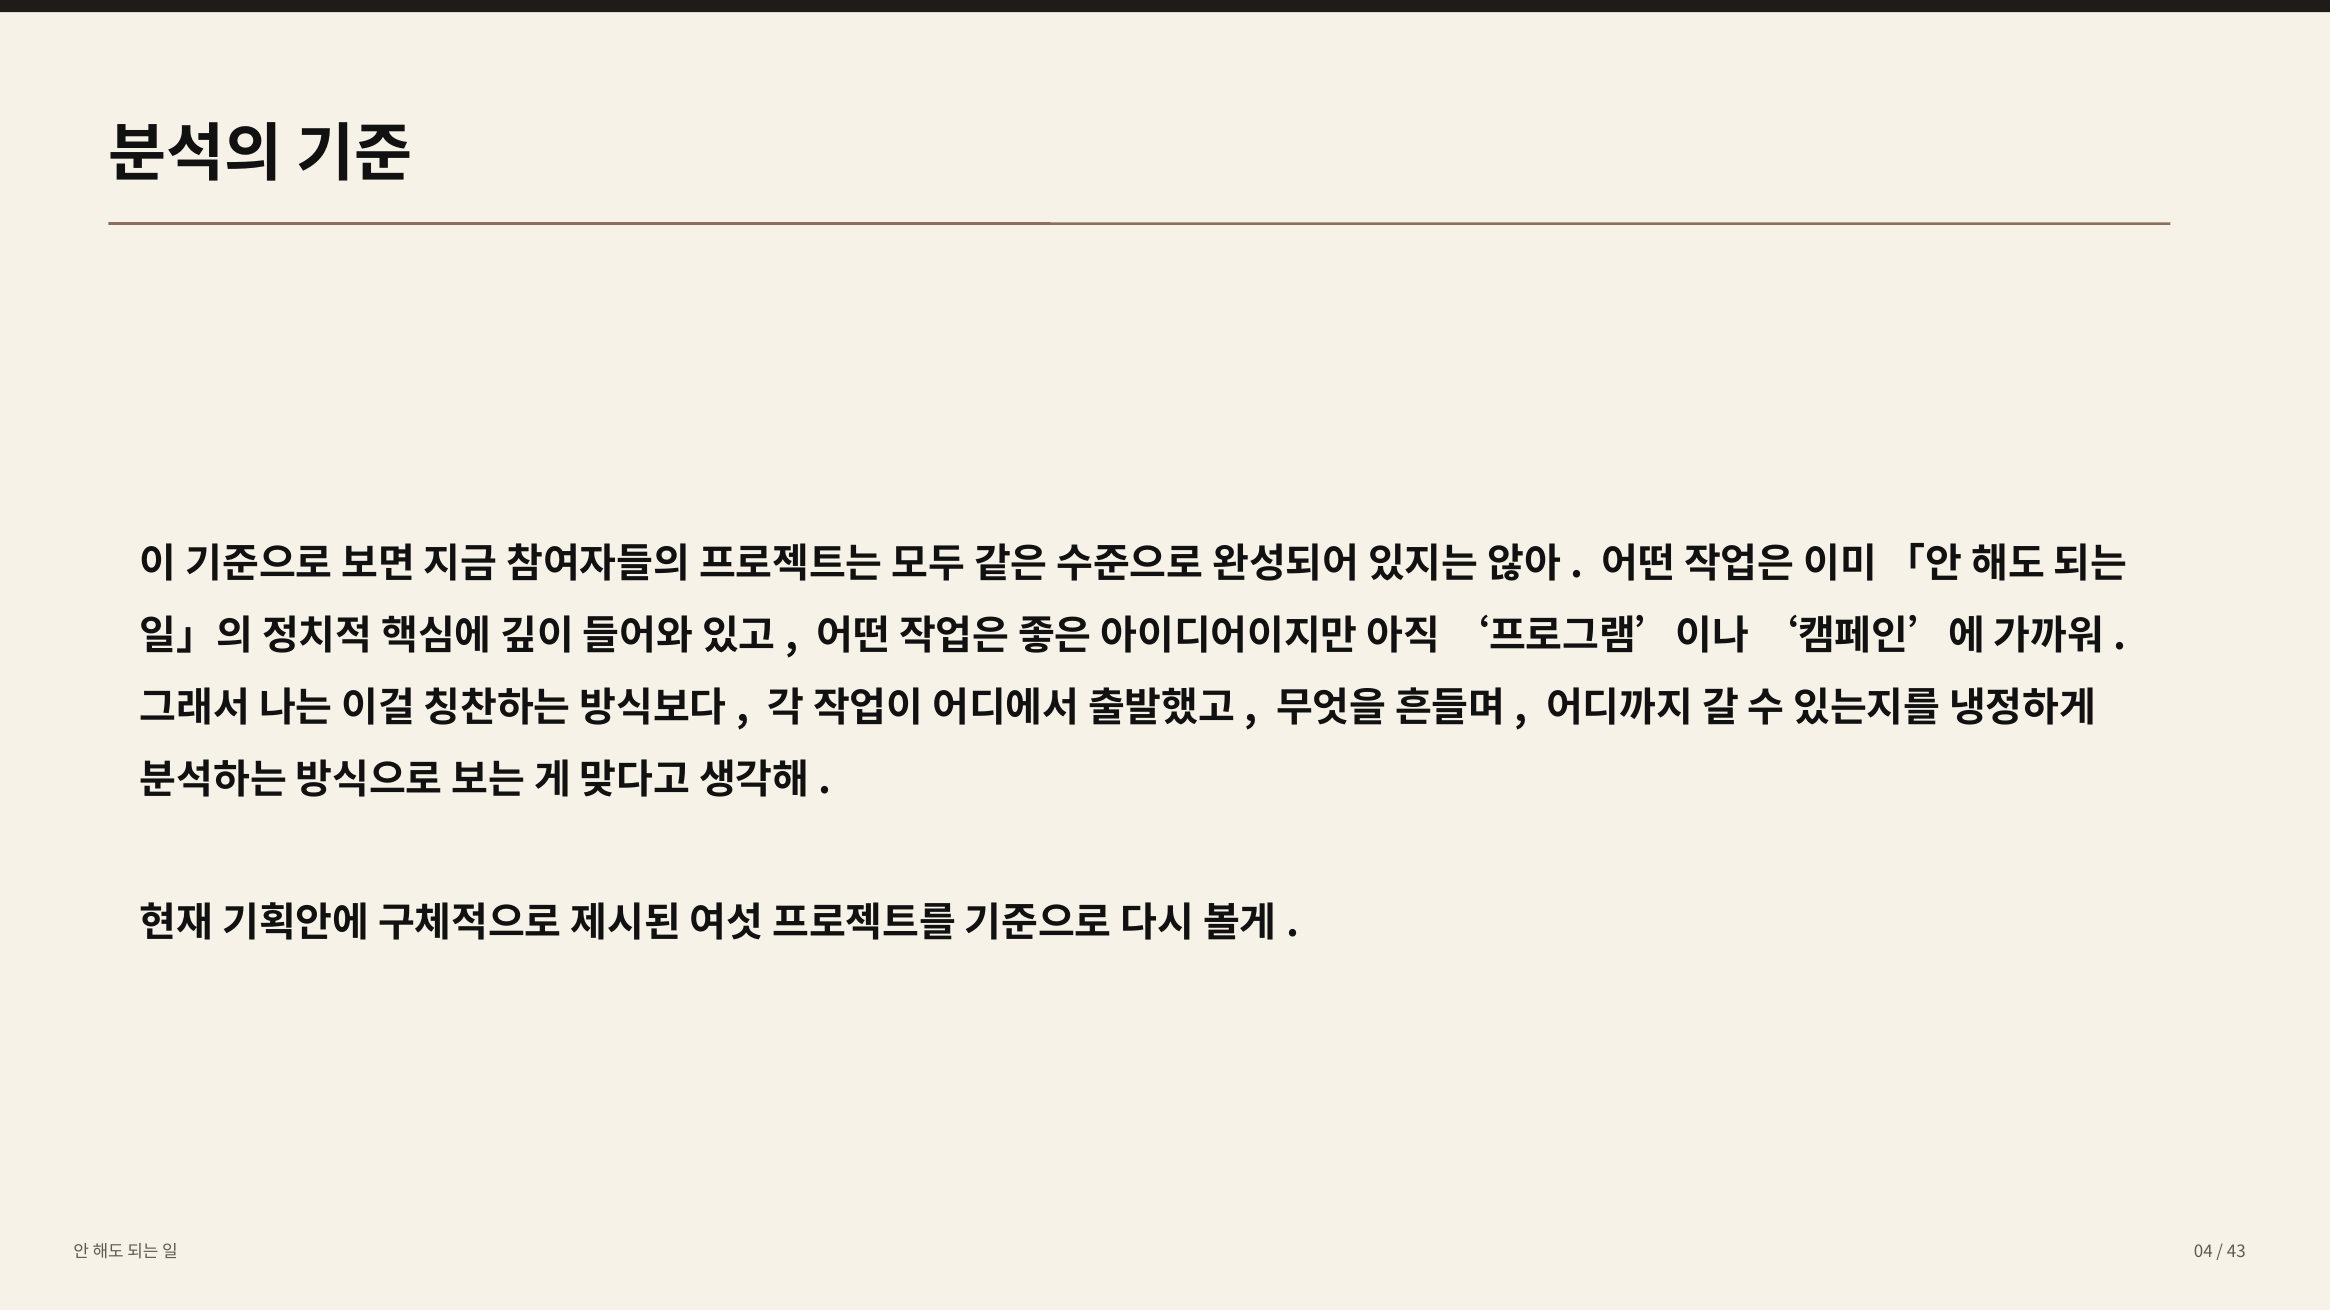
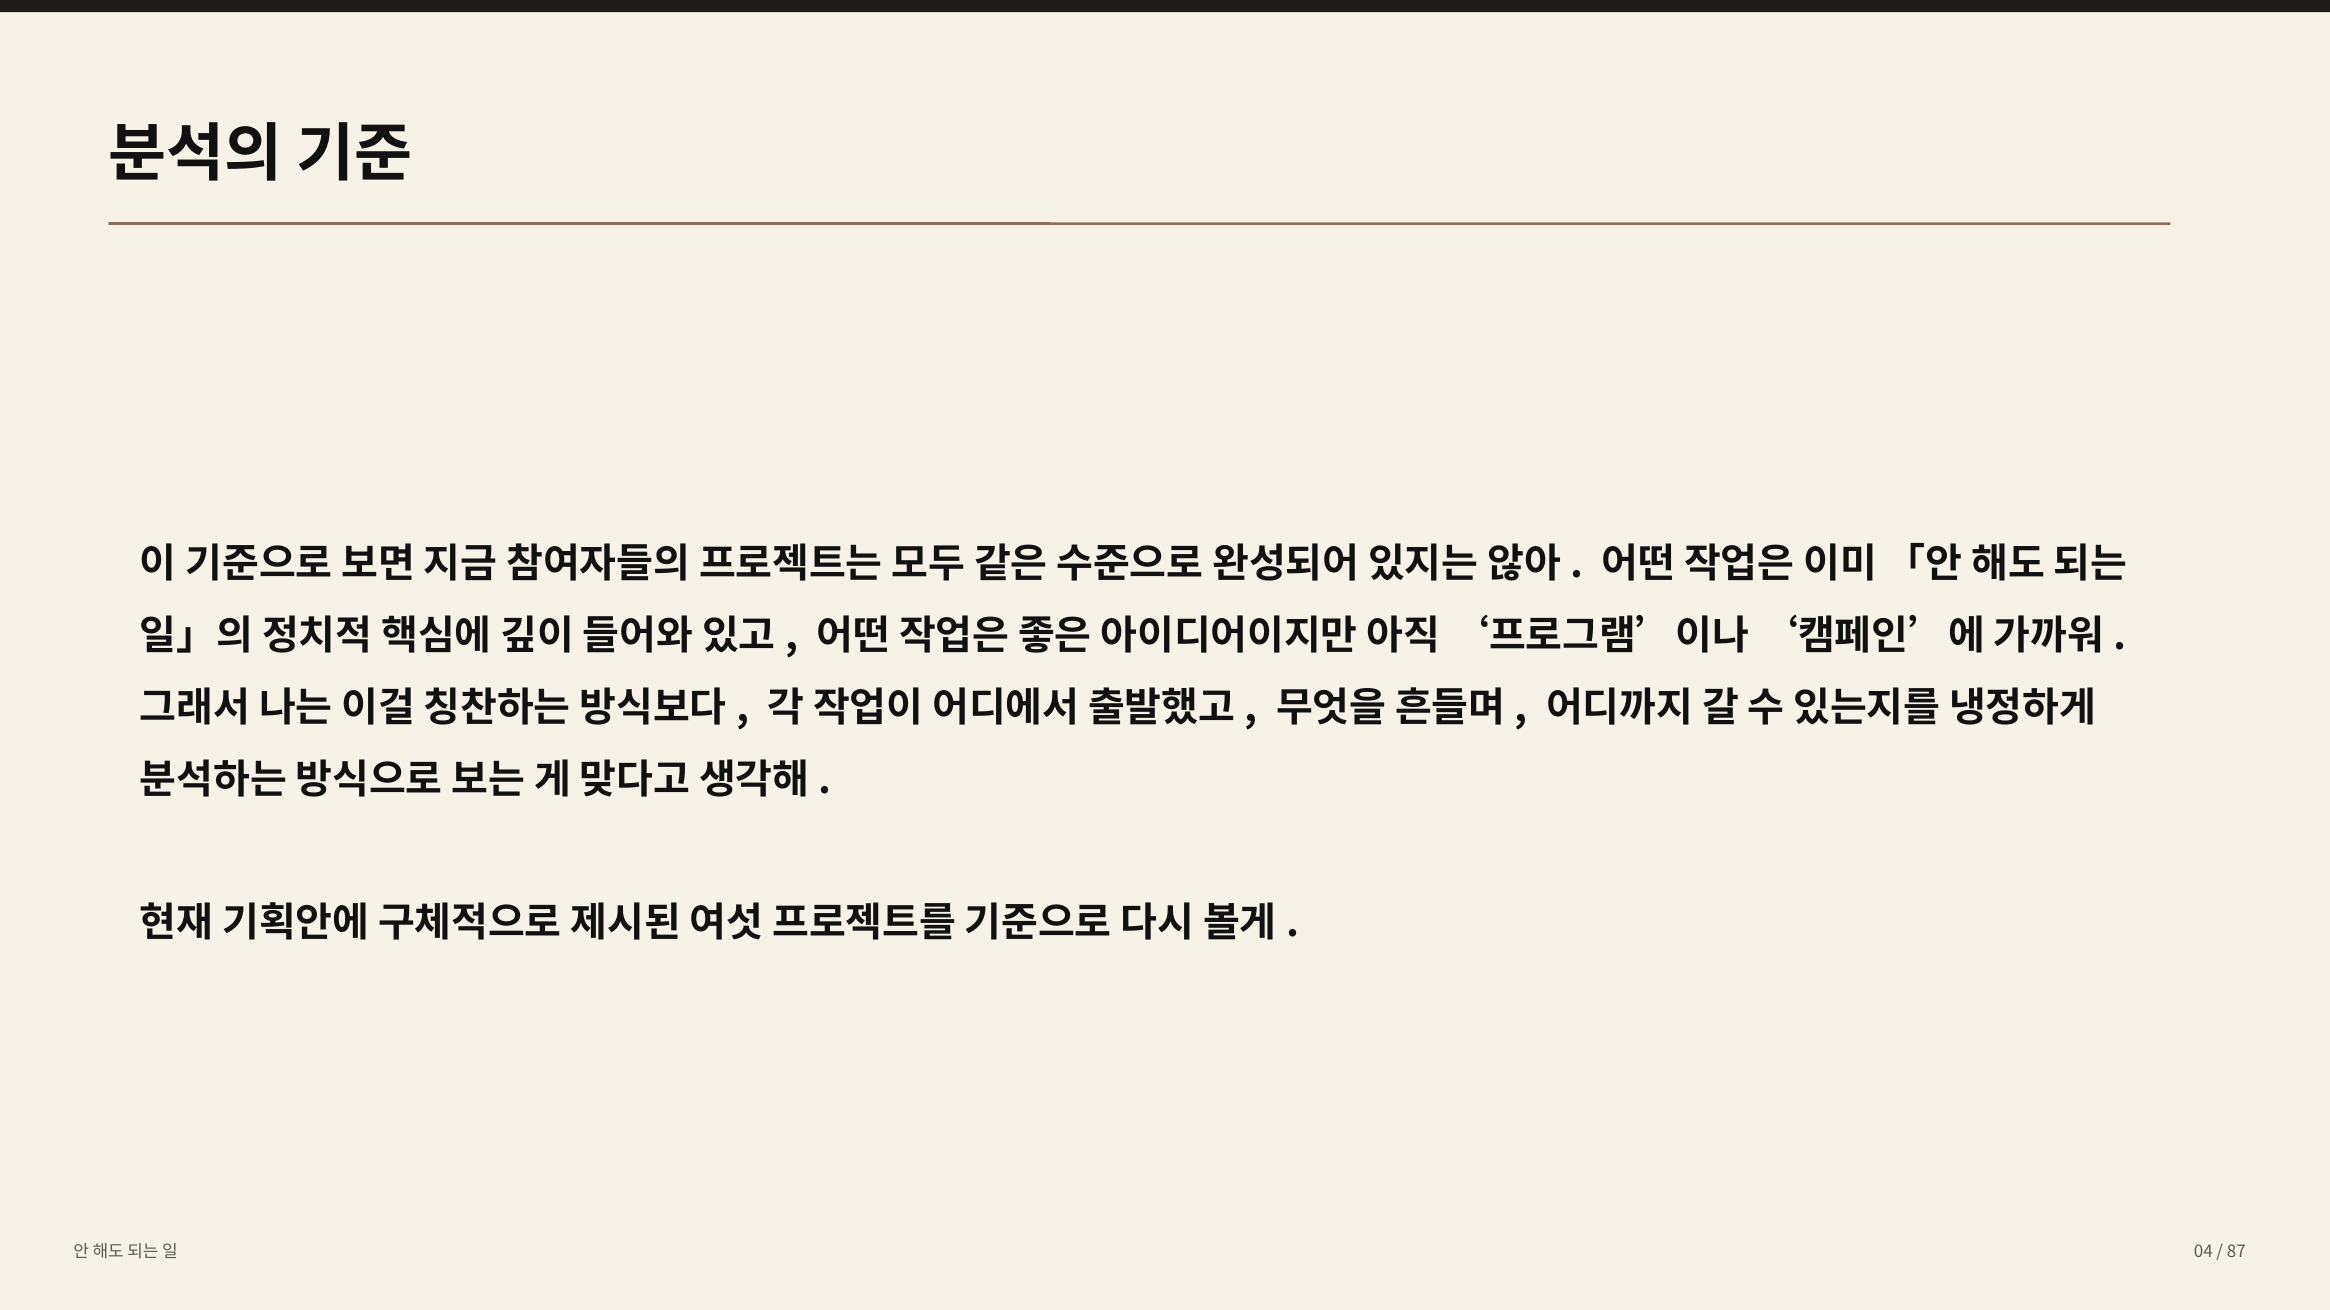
43: 43 -> 87 (2236, 1252)
